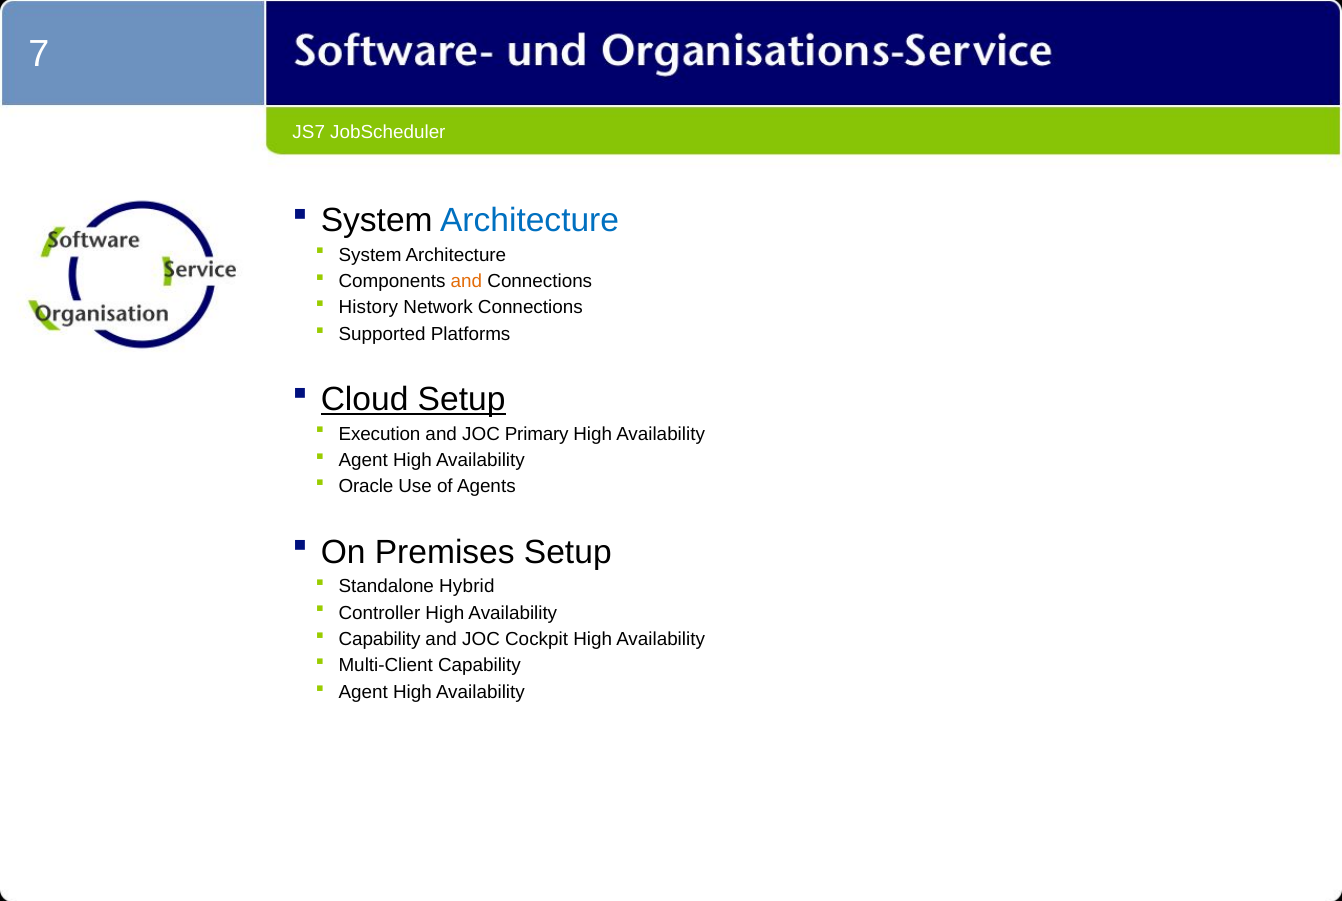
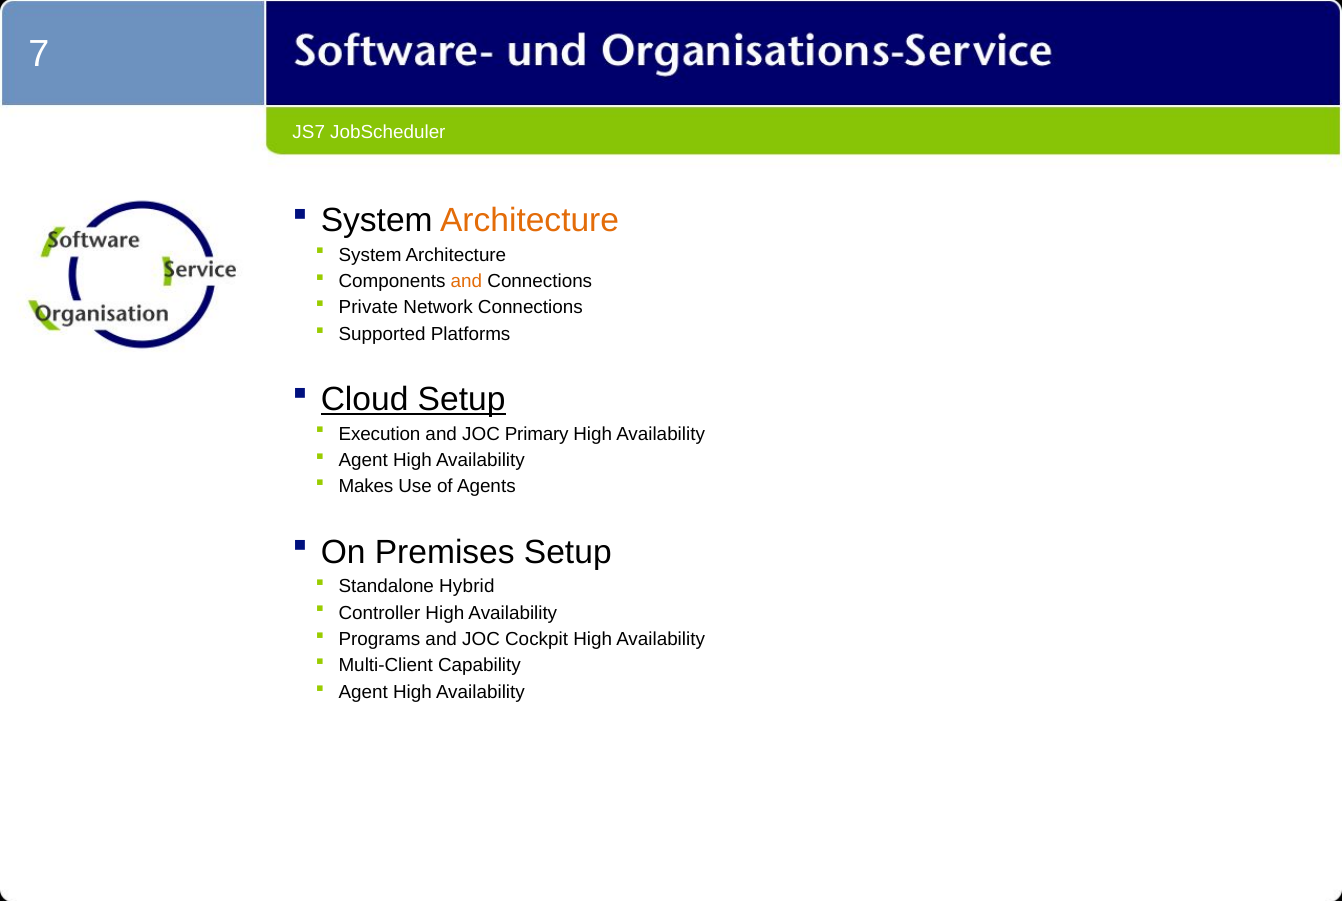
Architecture colour: blue -> orange (530, 221)
History: History -> Private (368, 308)
Oracle: Oracle -> Makes (366, 487)
Capability: Capability -> Programs (379, 639)
